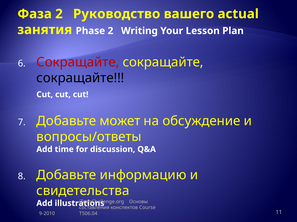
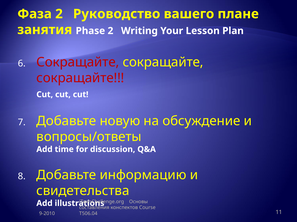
actual: actual -> плане (238, 14)
сокращайте colour: black -> red (80, 78)
может: может -> новую (120, 121)
